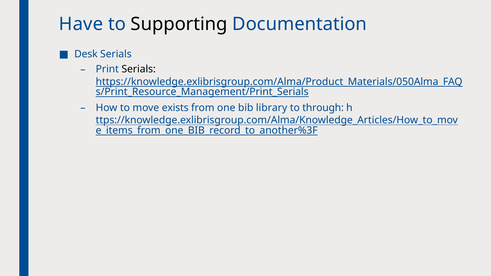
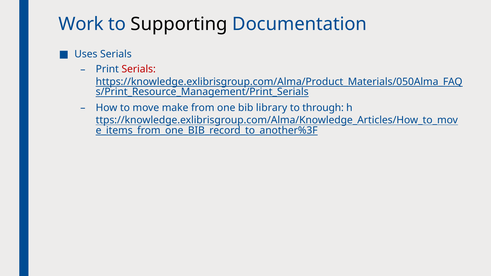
Have: Have -> Work (81, 24)
Desk: Desk -> Uses (86, 54)
Serials colour: black -> red (139, 69)
exists: exists -> make (175, 108)
